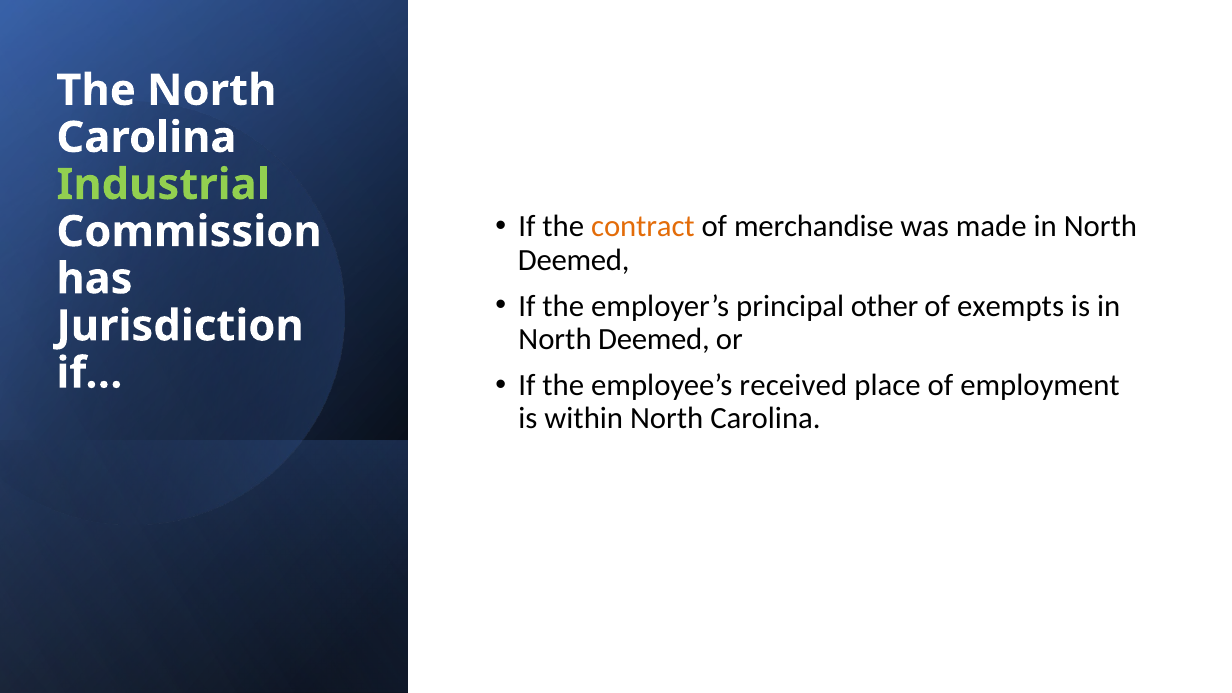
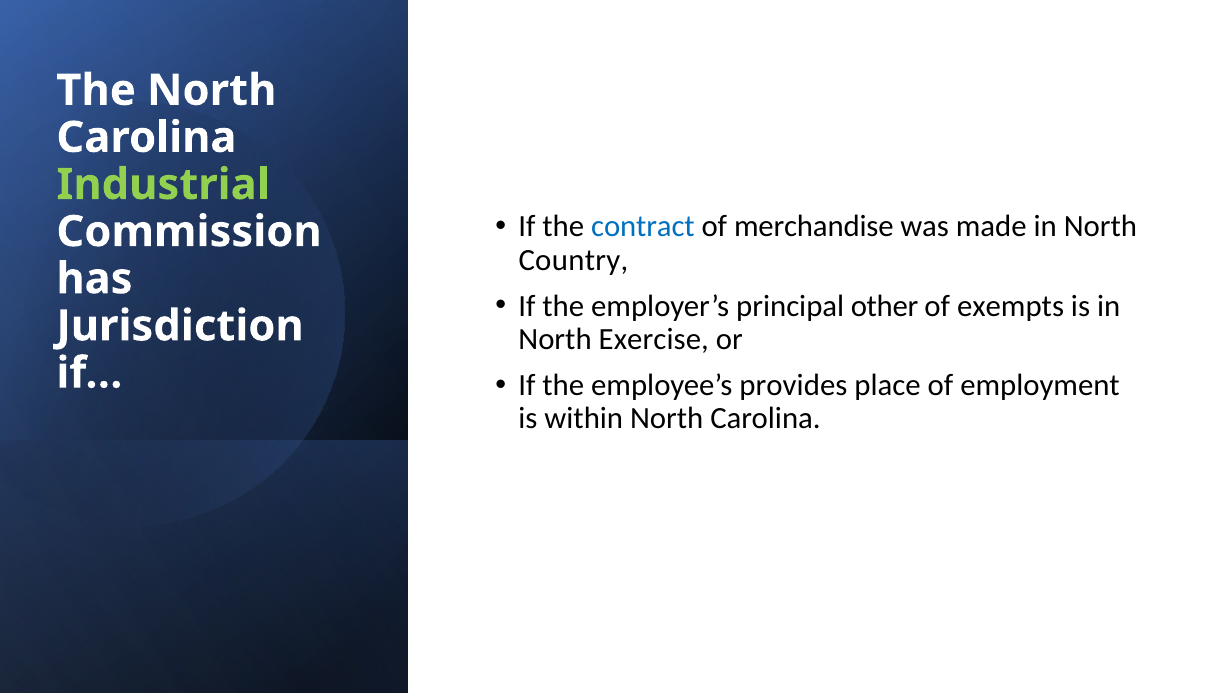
contract colour: orange -> blue (643, 227)
Deemed: Deemed -> Country (573, 260)
Deemed: Deemed -> Exercise (654, 339)
received: received -> provides (793, 385)
